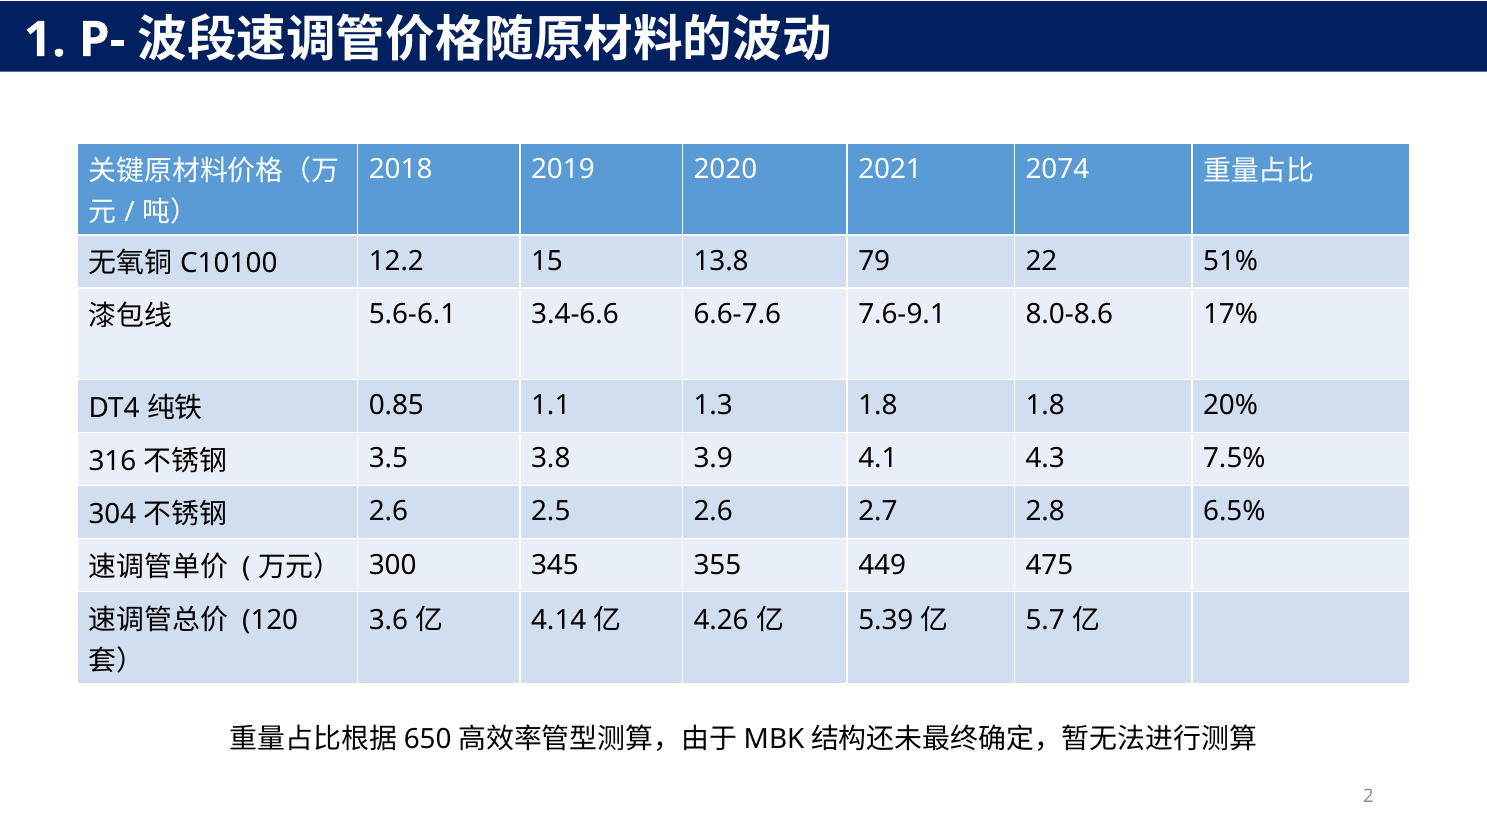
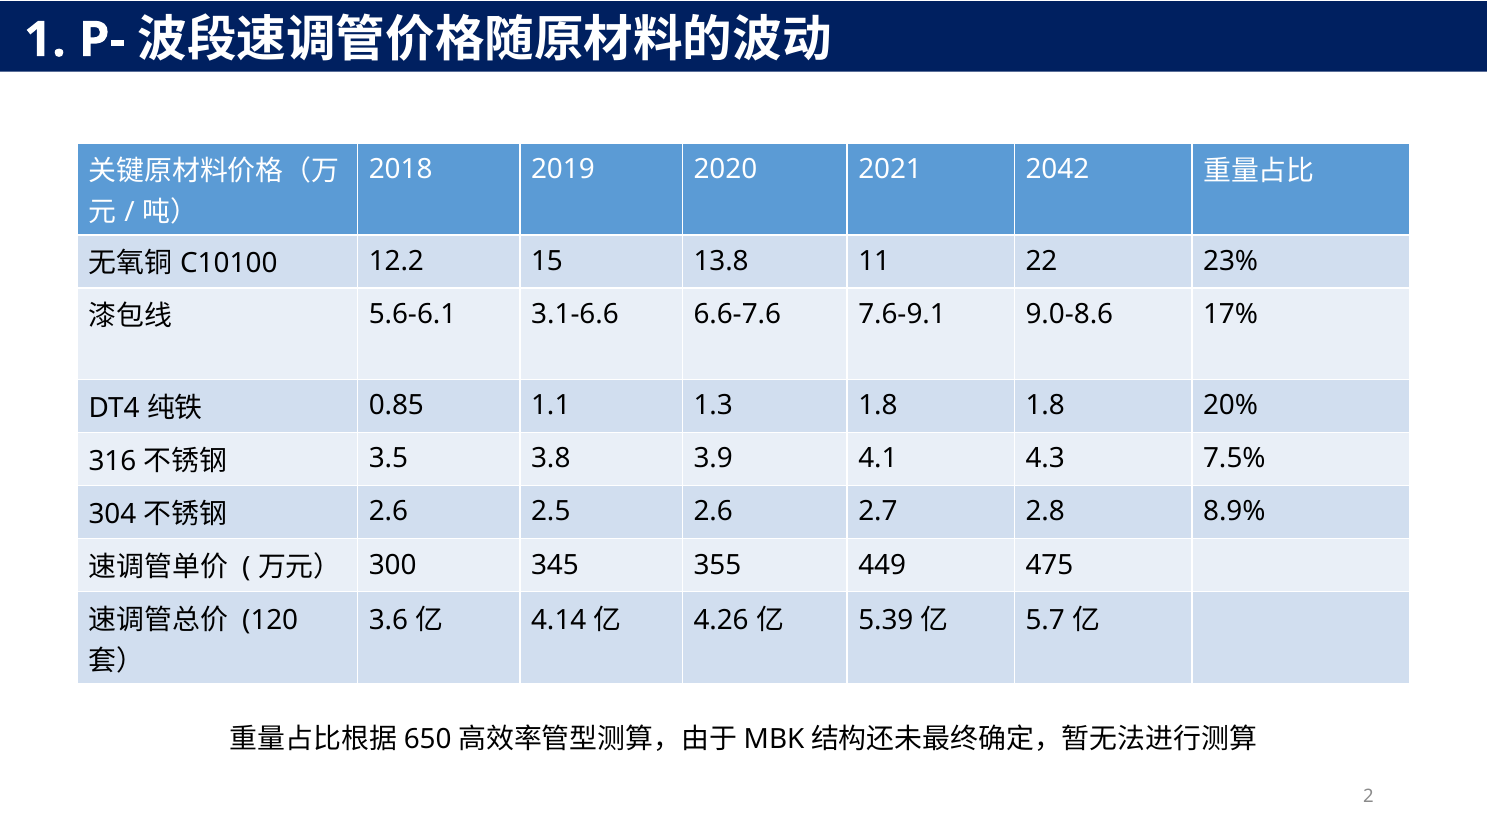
2074: 2074 -> 2042 (1057, 169)
79: 79 -> 11 (874, 261)
51%: 51% -> 23% (1231, 261)
3.4-6.6: 3.4-6.6 -> 3.1-6.6 (575, 314)
8.0-8.6: 8.0-8.6 -> 9.0-8.6 (1069, 314)
6.5%: 6.5% -> 8.9% (1234, 512)
